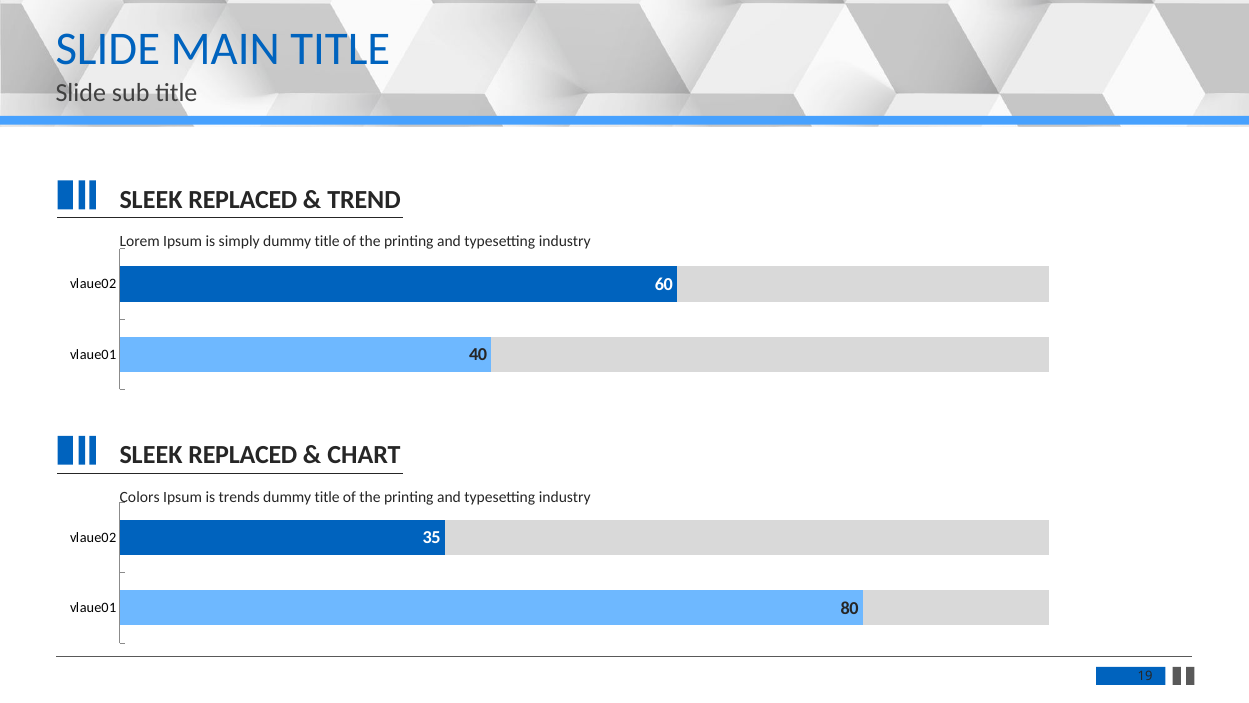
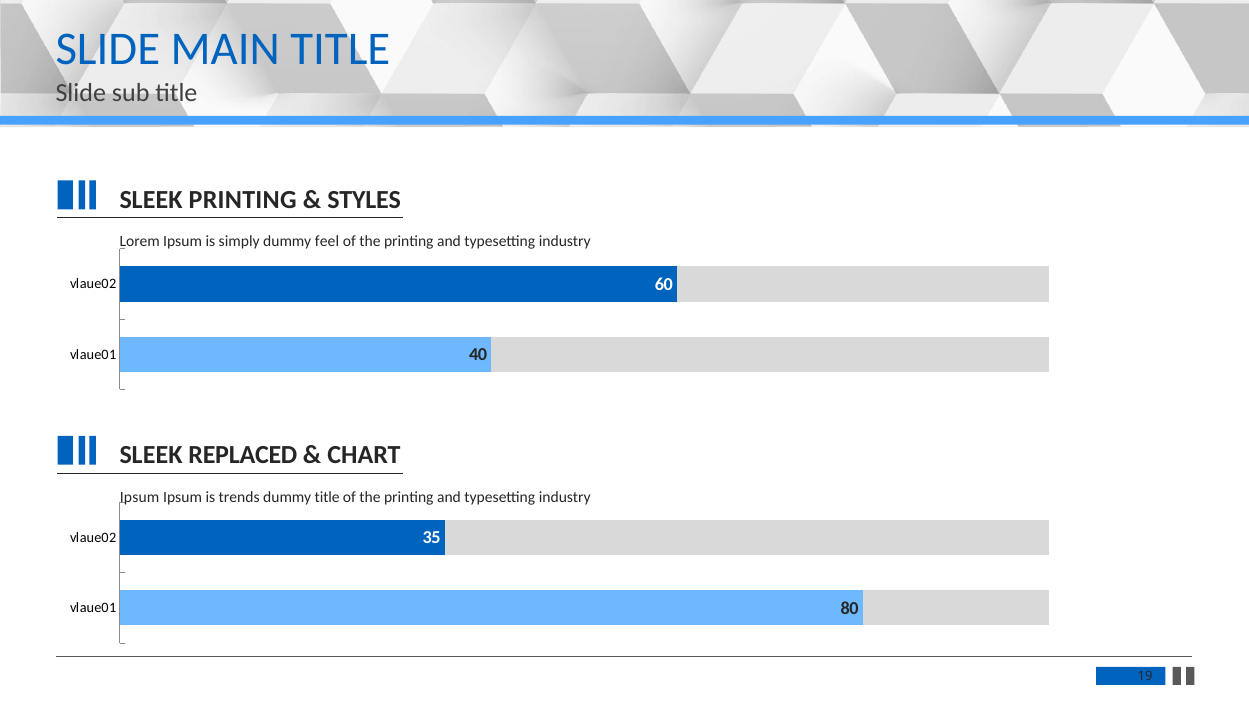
REPLACED: REPLACED -> PRINTING (243, 200)
TREND: TREND -> STYLES (364, 200)
simply dummy title: title -> feel (327, 241)
Colors: Colors -> Ipsum (140, 497)
